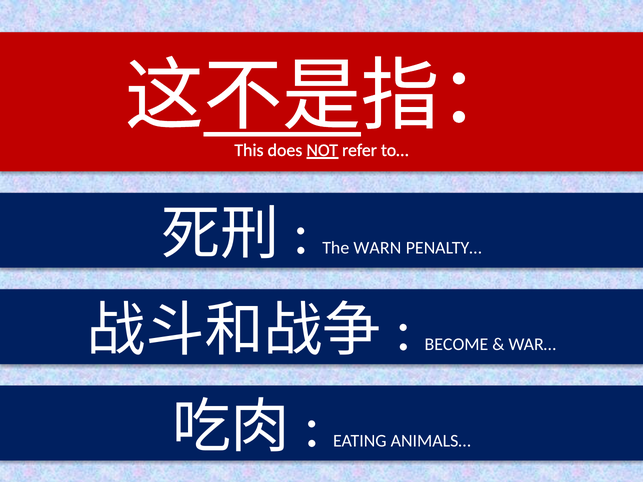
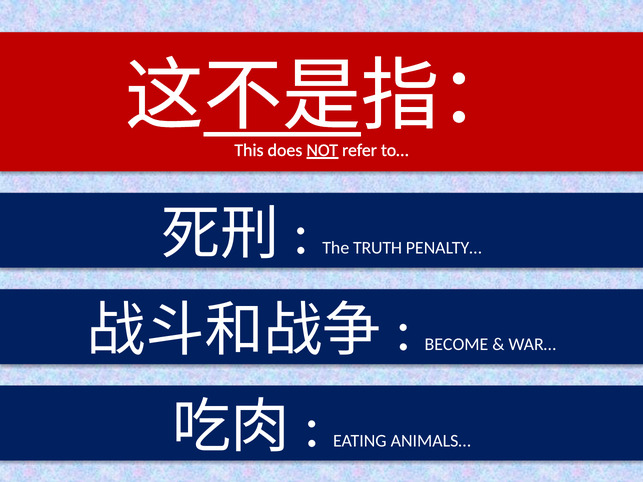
WARN: WARN -> TRUTH (378, 248)
